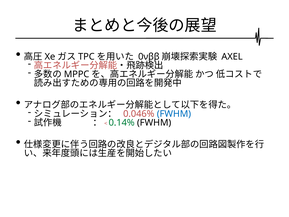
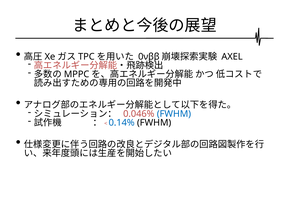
0.14% colour: green -> blue (122, 122)
